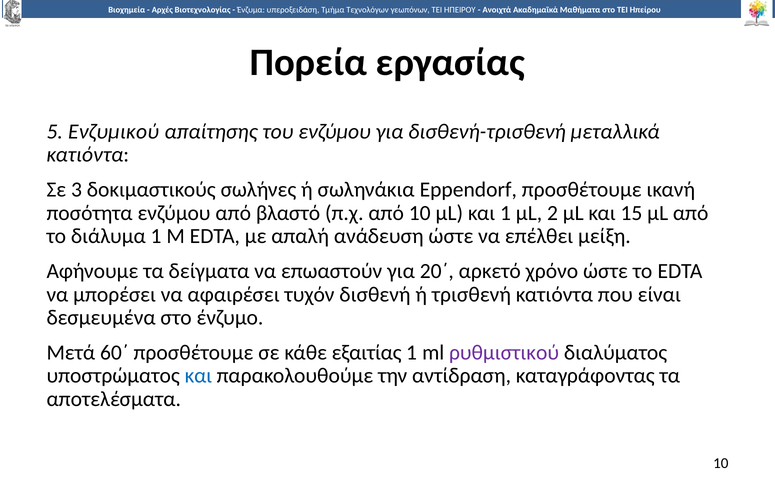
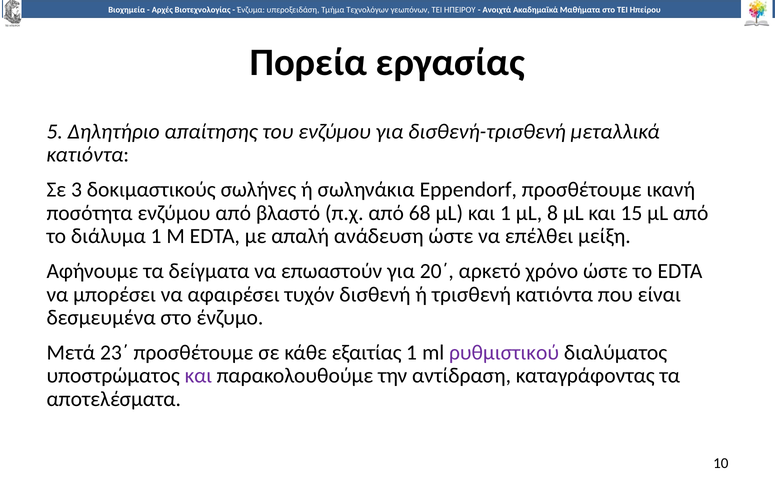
Ενζυμικού: Ενζυμικού -> Δηλητήριο (114, 131)
από 10: 10 -> 68 (420, 213)
2: 2 -> 8 (552, 213)
60΄: 60΄ -> 23΄ (114, 352)
και colour: blue -> purple (198, 375)
